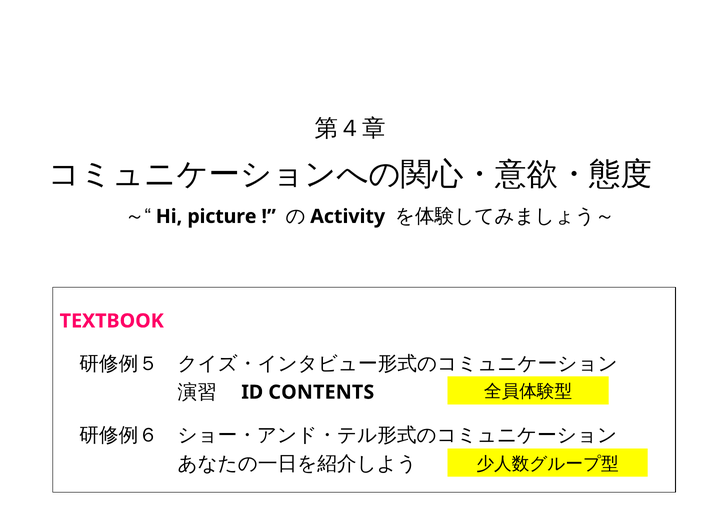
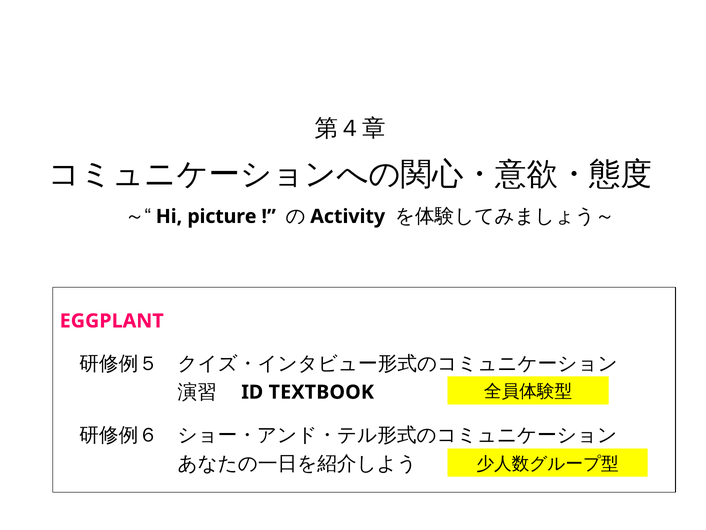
TEXTBOOK: TEXTBOOK -> EGGPLANT (112, 321)
CONTENTS: CONTENTS -> TEXTBOOK (321, 392)
